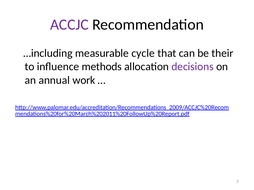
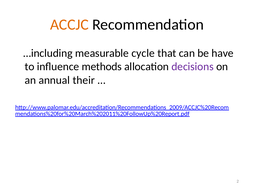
ACCJC colour: purple -> orange (69, 25)
their: their -> have (223, 53)
work: work -> their (84, 80)
